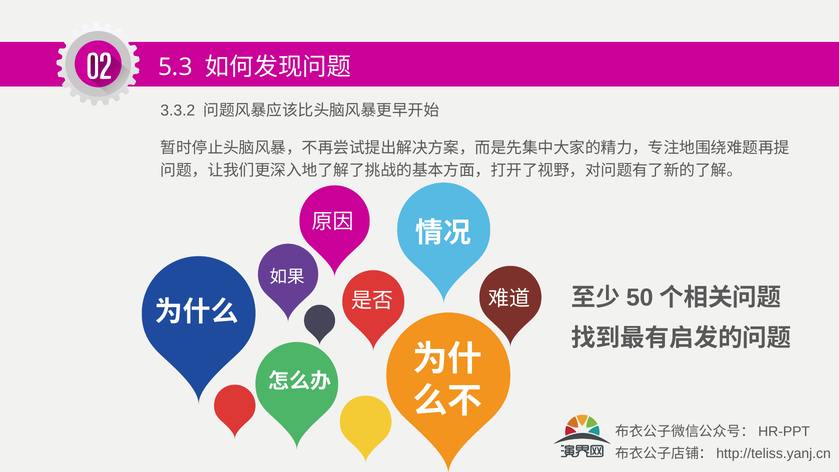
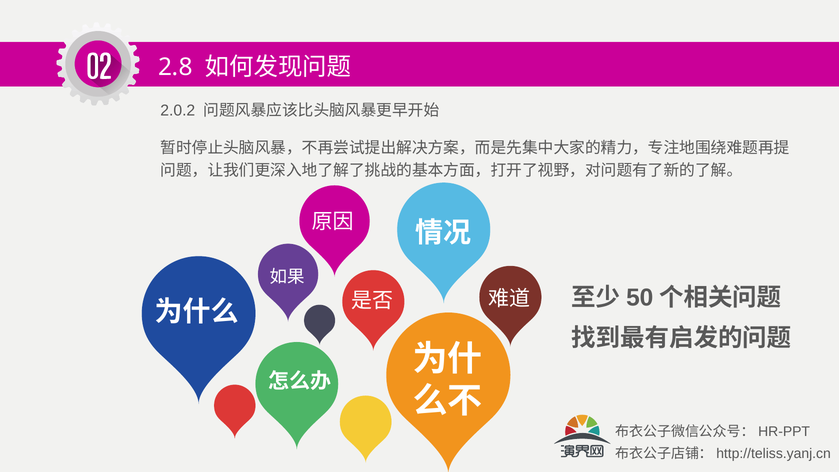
5.3: 5.3 -> 2.8 (175, 67)
3.3.2: 3.3.2 -> 2.0.2 (178, 111)
